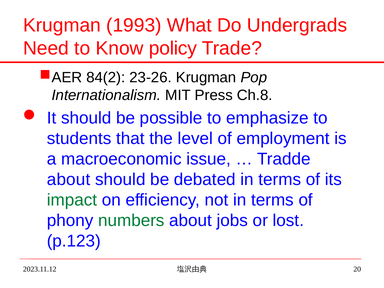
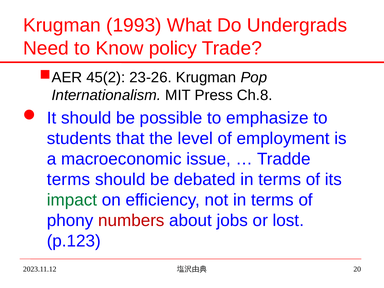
84(2: 84(2 -> 45(2 (106, 77)
about: about -> terms (69, 179)
numbers colour: green -> red (131, 220)
